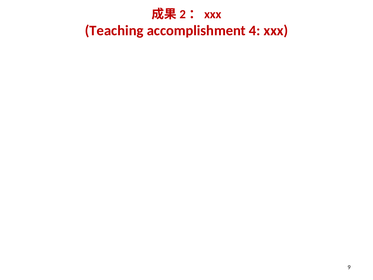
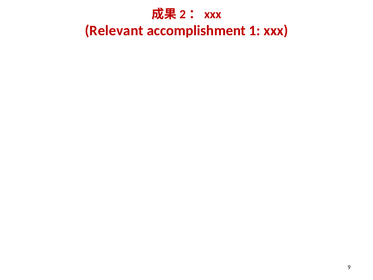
Teaching: Teaching -> Relevant (114, 31)
4: 4 -> 1 (255, 31)
